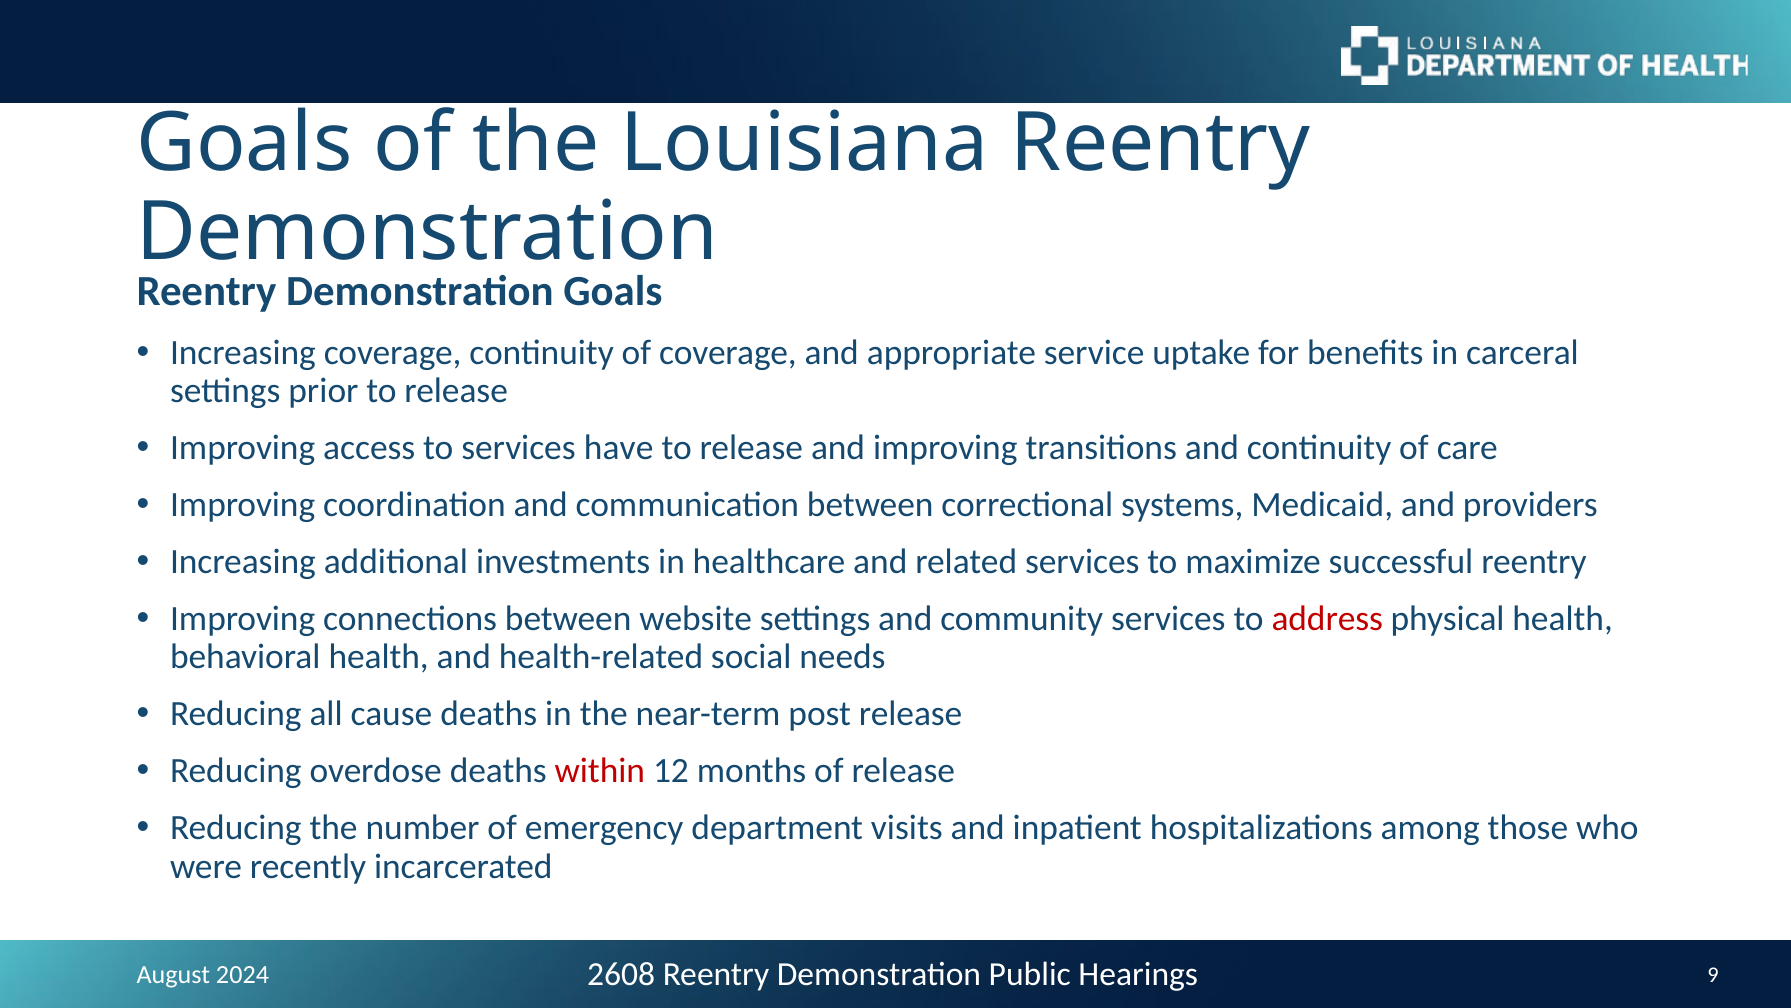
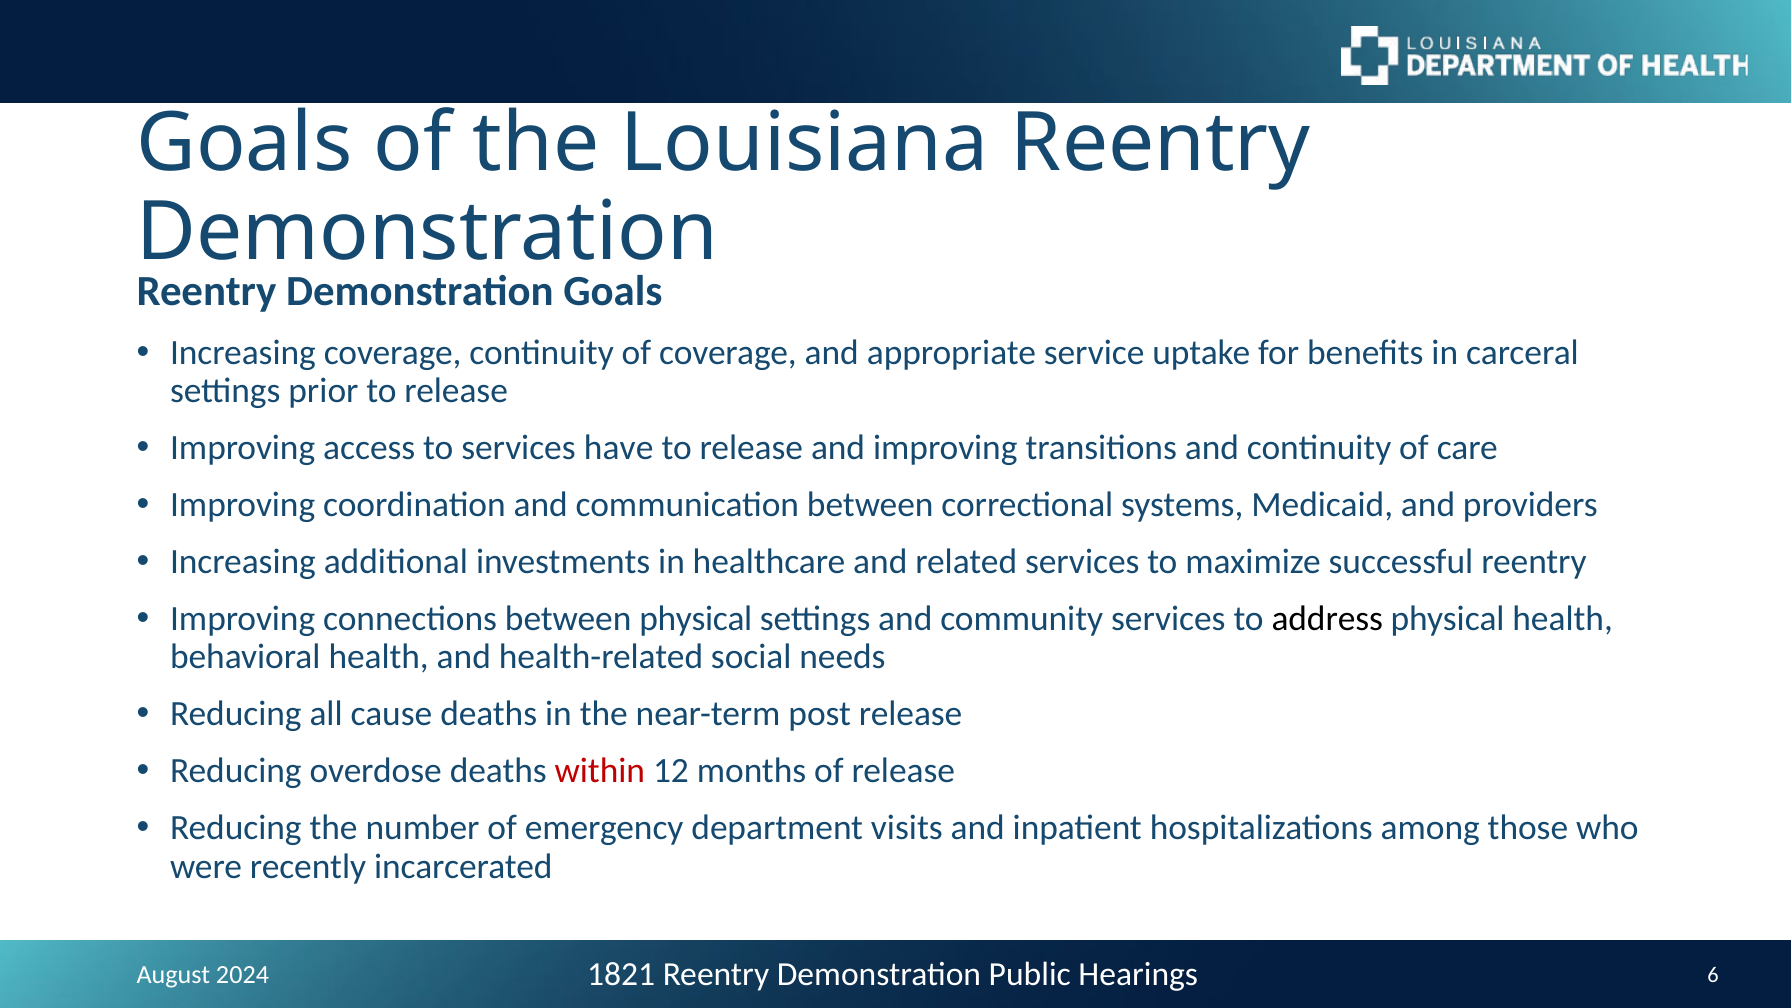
between website: website -> physical (696, 619)
address colour: red -> black (1327, 619)
2608: 2608 -> 1821 (621, 974)
9: 9 -> 6 (1713, 975)
